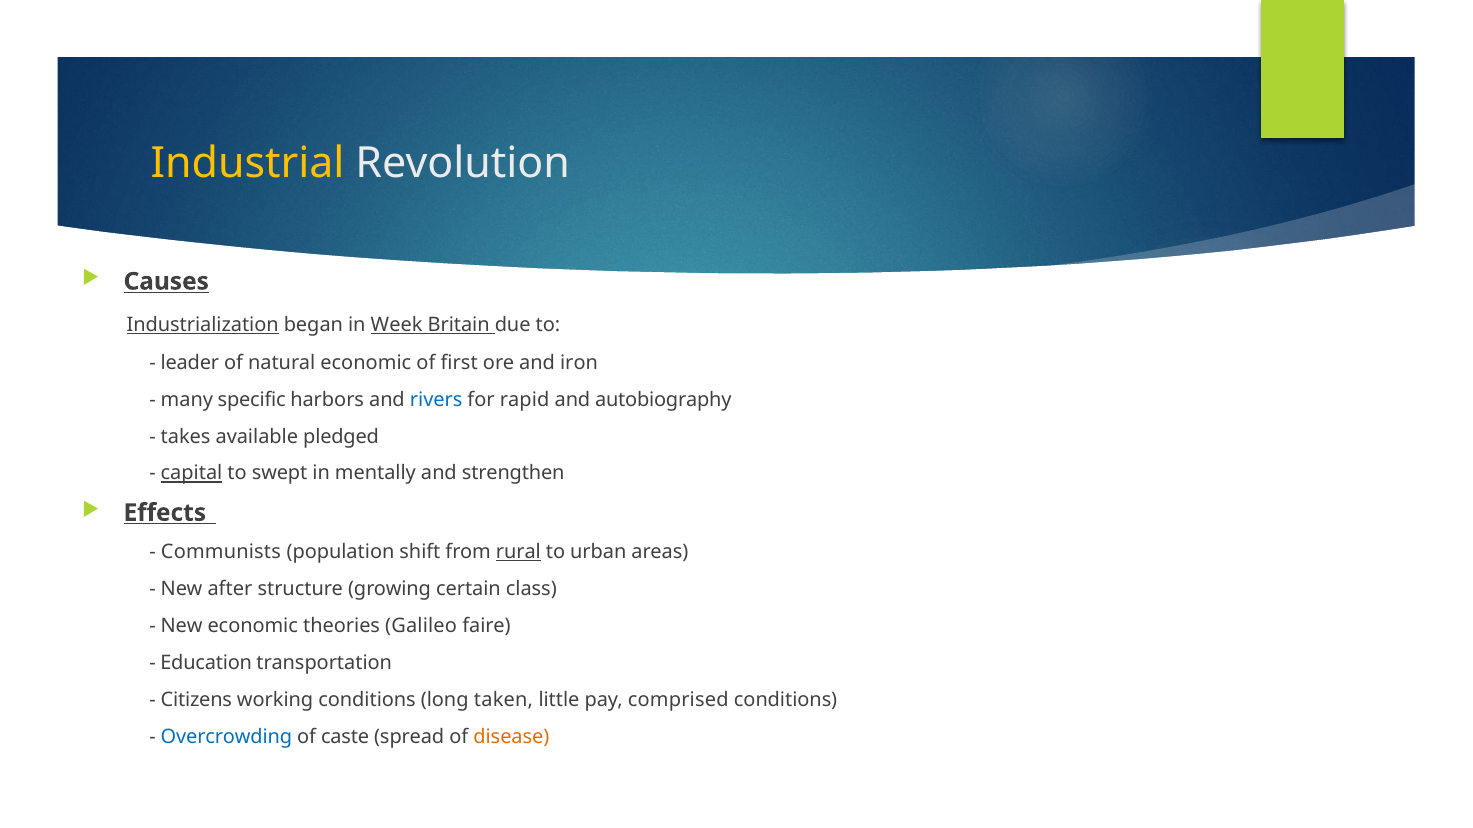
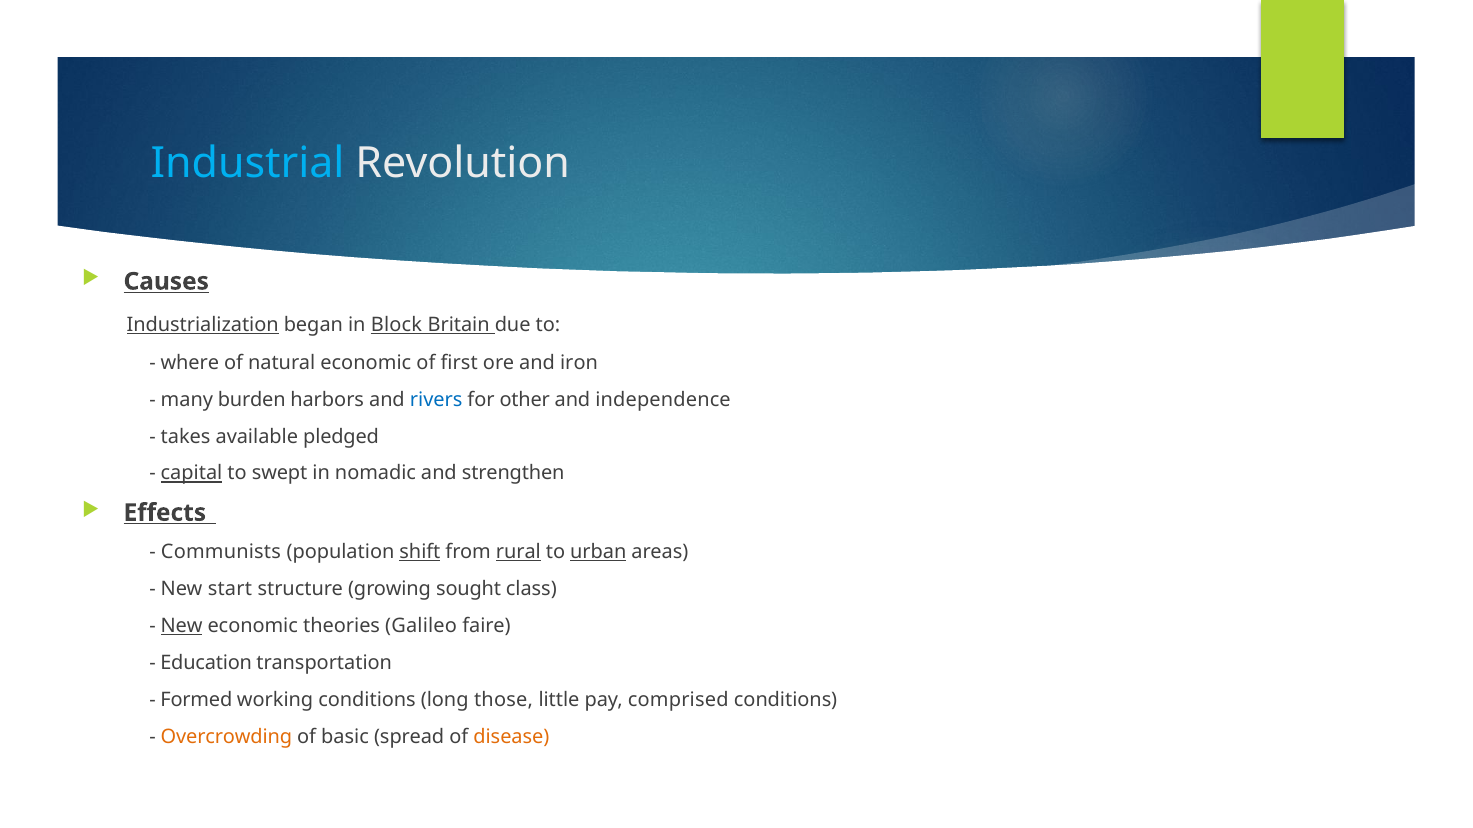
Industrial colour: yellow -> light blue (248, 163)
Week: Week -> Block (397, 325)
leader: leader -> where (190, 363)
specific: specific -> burden (252, 400)
rapid: rapid -> other (525, 400)
autobiography: autobiography -> independence (663, 400)
mentally: mentally -> nomadic (375, 474)
shift underline: none -> present (420, 552)
urban underline: none -> present (598, 552)
after: after -> start (230, 589)
certain: certain -> sought (469, 589)
New underline: none -> present (182, 626)
Citizens: Citizens -> Formed (196, 700)
taken: taken -> those (503, 700)
Overcrowding colour: blue -> orange (226, 737)
caste: caste -> basic (345, 737)
